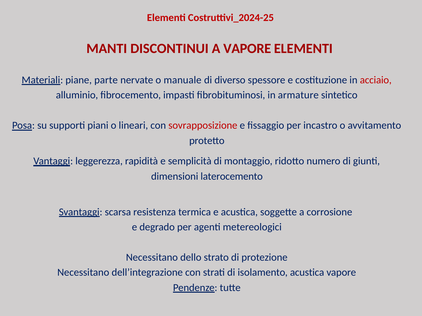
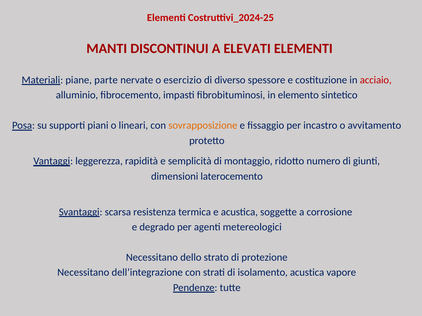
A VAPORE: VAPORE -> ELEVATI (247, 49)
manuale: manuale -> esercizio (183, 80)
armature: armature -> elemento (298, 95)
sovrapposizione colour: red -> orange (203, 126)
